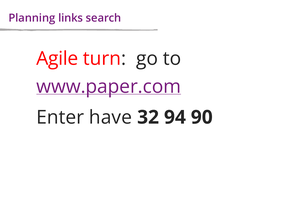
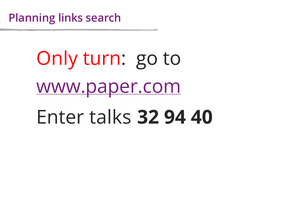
Agile: Agile -> Only (57, 59)
have: have -> talks (110, 117)
90: 90 -> 40 (202, 117)
